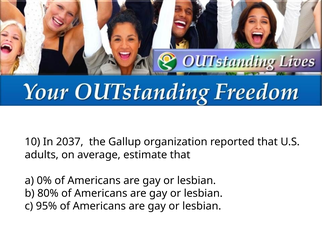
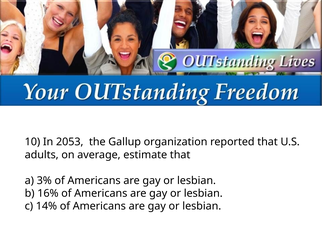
2037: 2037 -> 2053 (70, 142)
0%: 0% -> 3% (44, 181)
80%: 80% -> 16% (48, 194)
95%: 95% -> 14% (46, 207)
